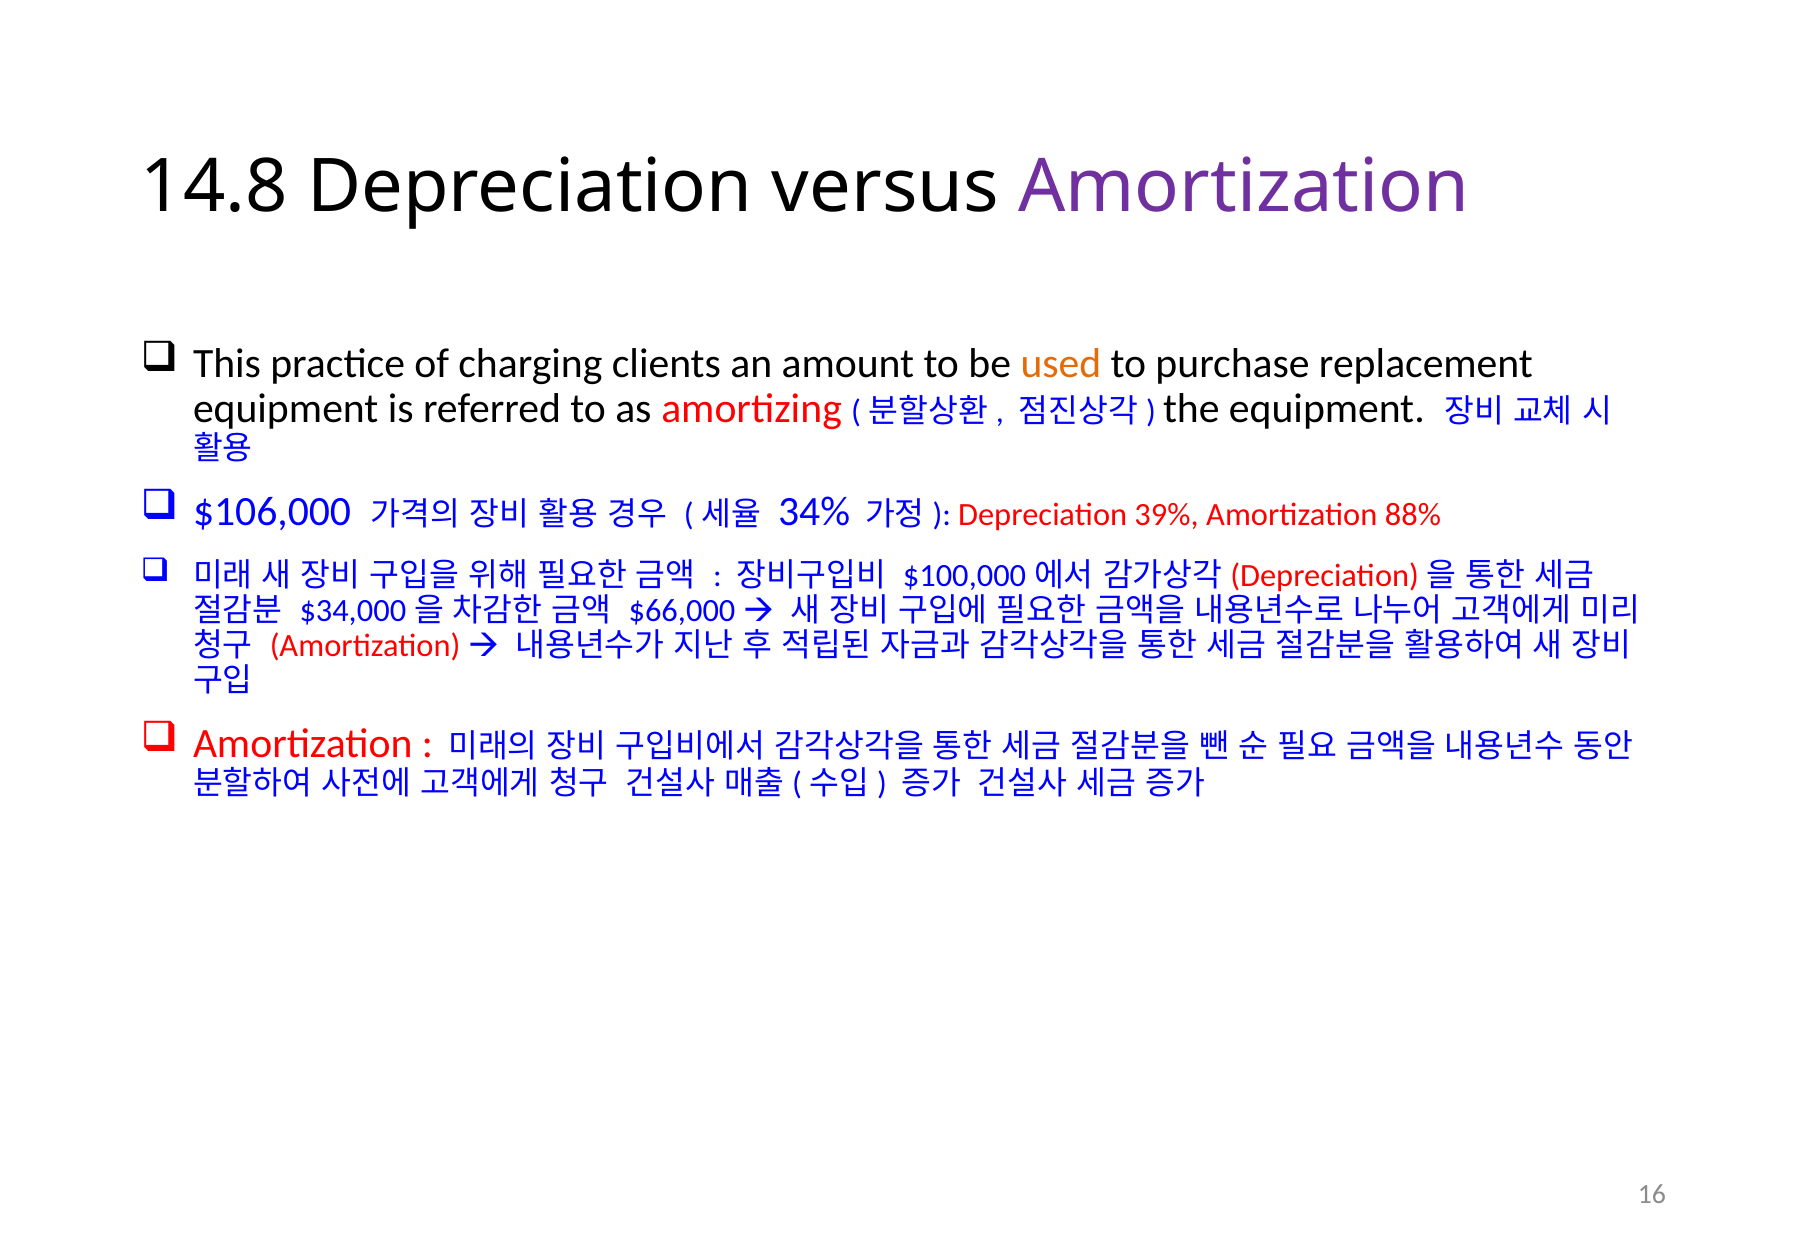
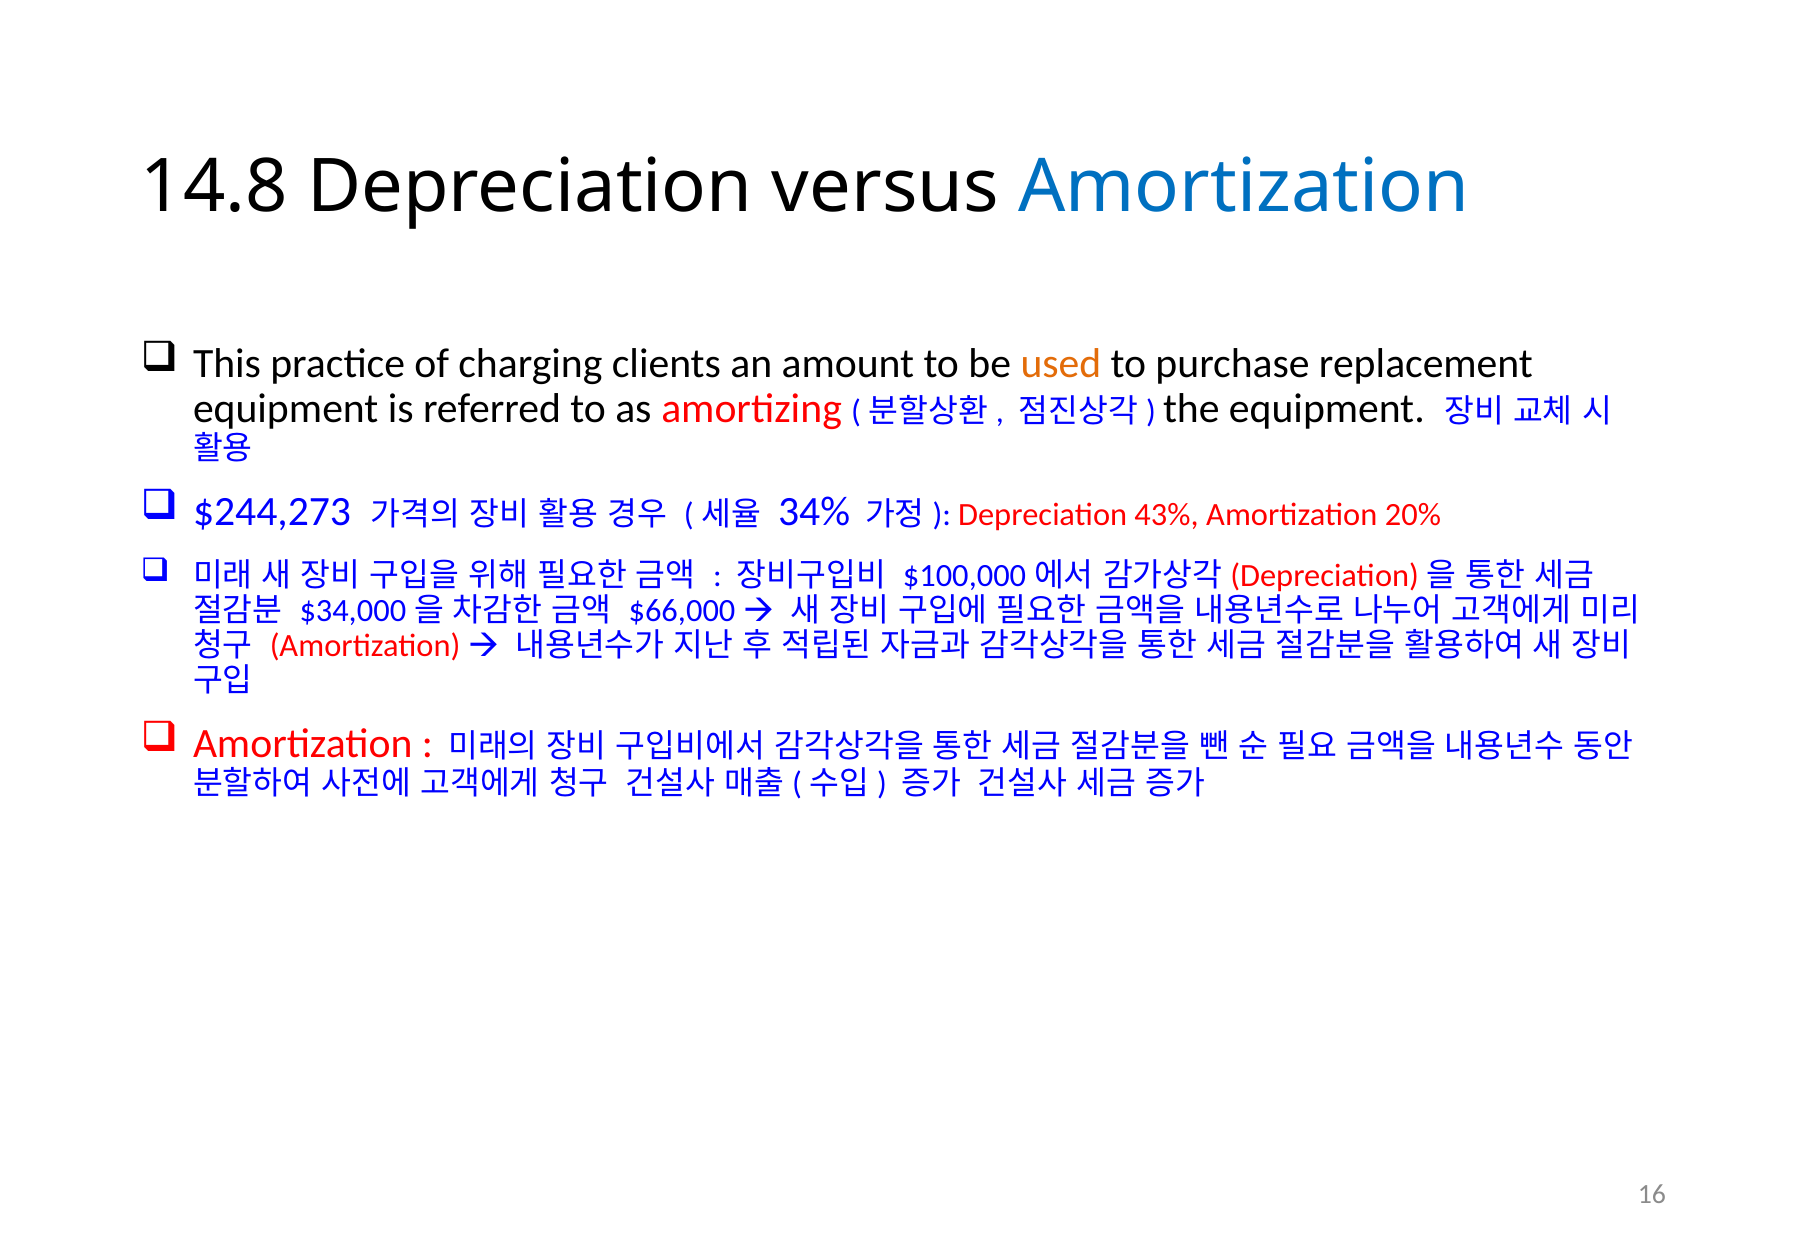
Amortization colour: purple -> blue (1244, 187)
$106,000: $106,000 -> $244,273 (272, 512)
39%: 39% -> 43% (1167, 515)
88%: 88% -> 20% (1413, 515)
